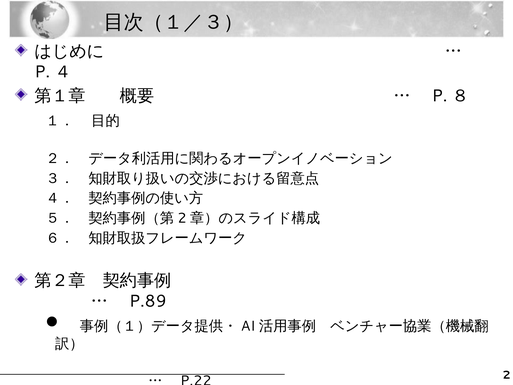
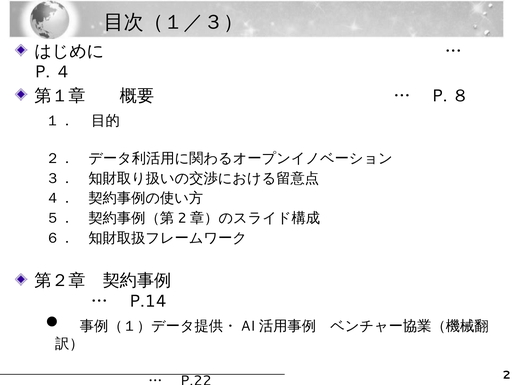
P.89: P.89 -> P.14 (148, 301)
